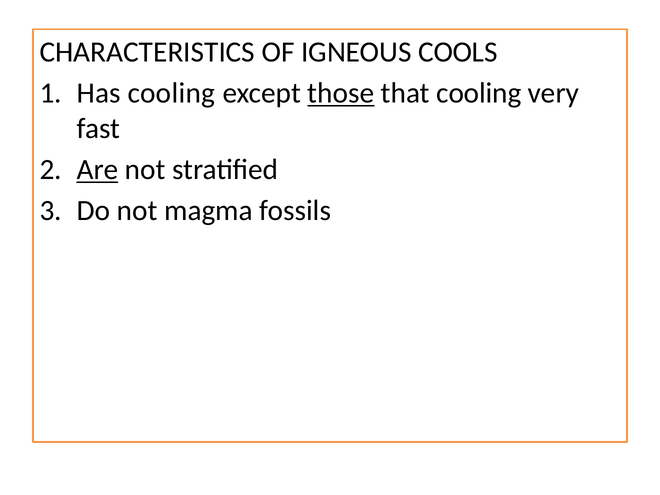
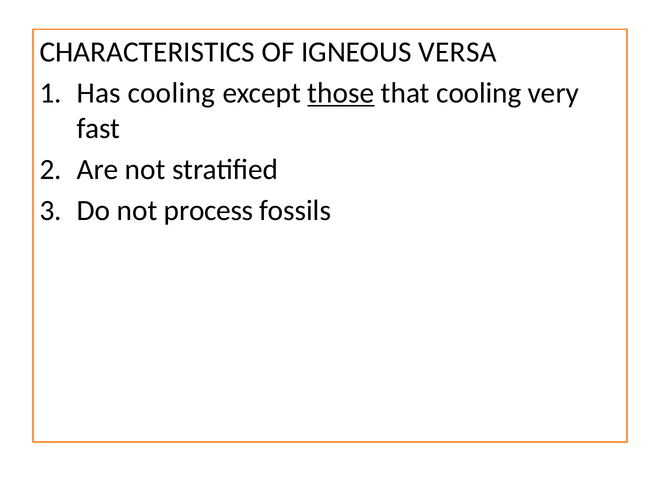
COOLS: COOLS -> VERSA (458, 52)
Are underline: present -> none (97, 170)
magma: magma -> process (209, 211)
